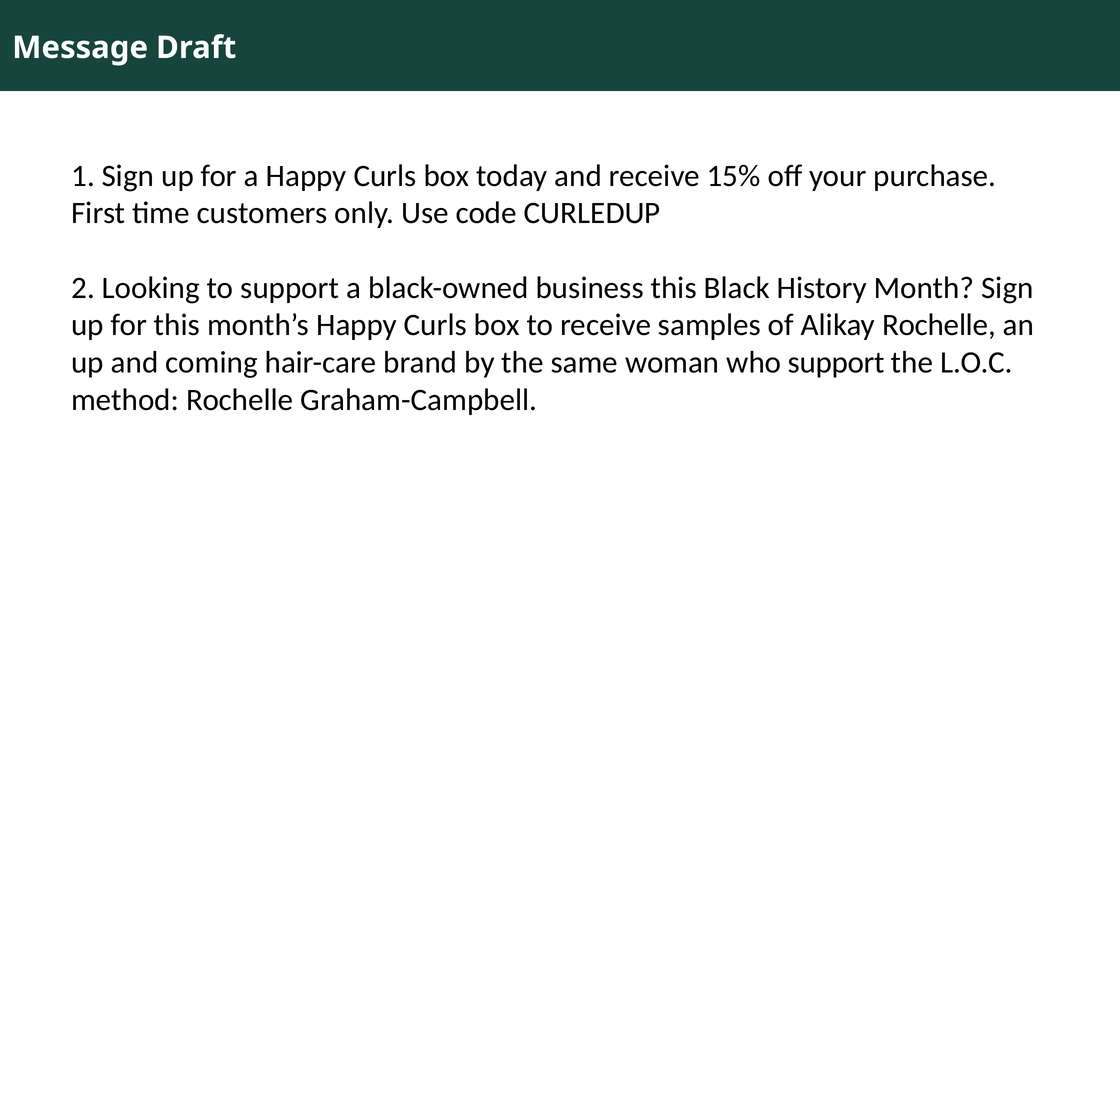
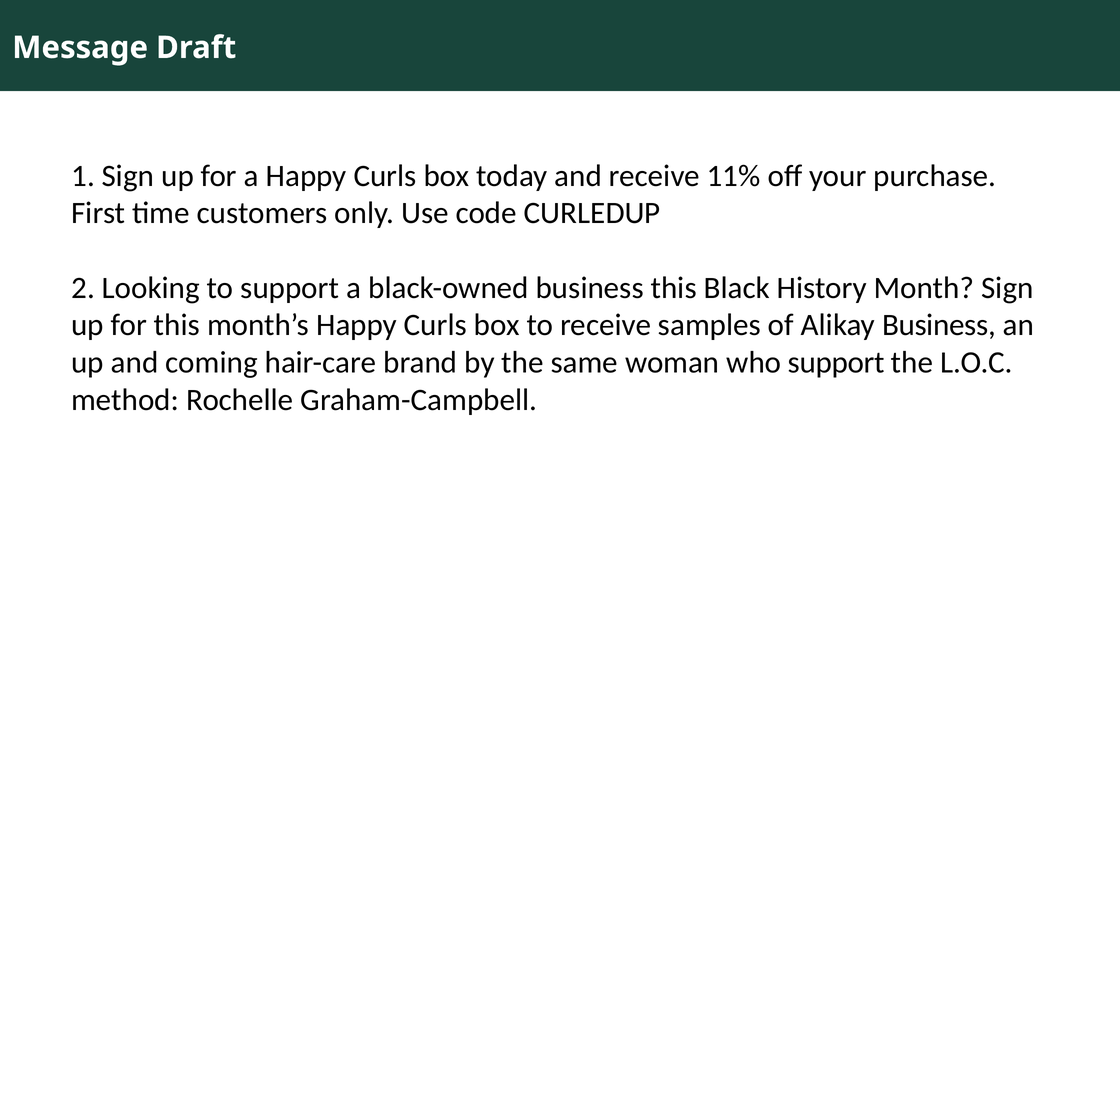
15%: 15% -> 11% (734, 176)
Alikay Rochelle: Rochelle -> Business (939, 325)
